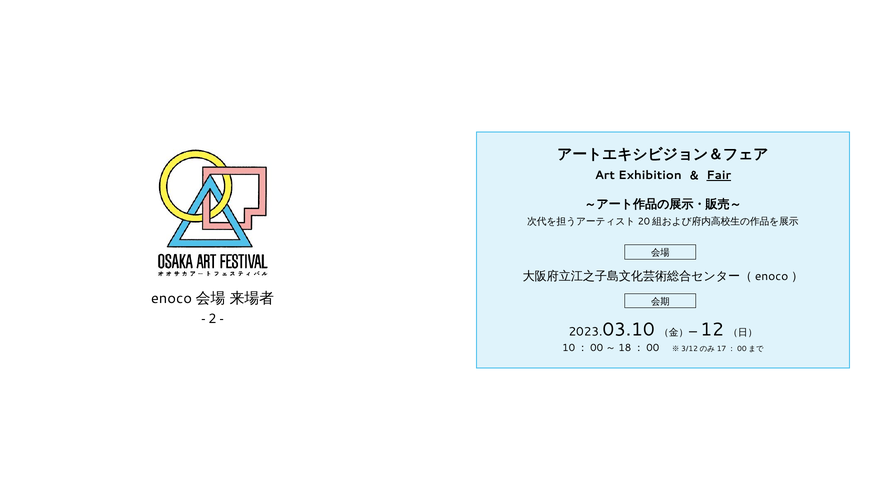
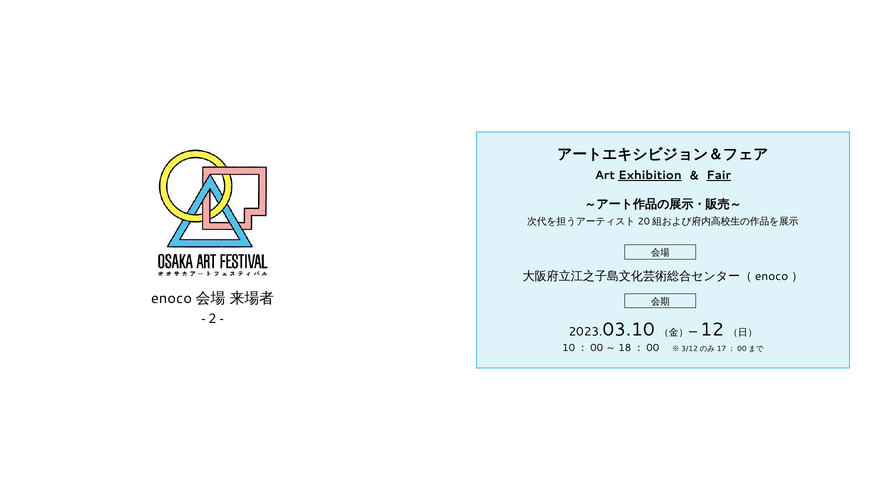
Exhibition underline: none -> present (650, 175)
